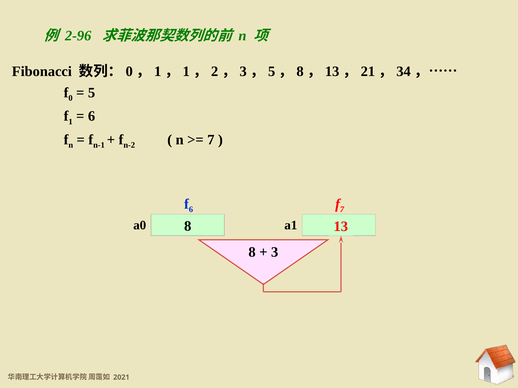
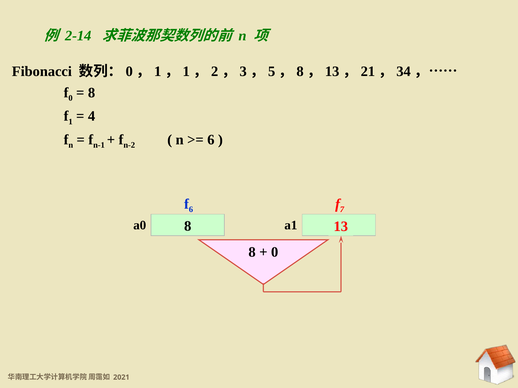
2-96: 2-96 -> 2-14 (78, 36)
5: 5 -> 8 (92, 93)
6: 6 -> 4 (92, 116)
7: 7 -> 6 (211, 140)
3: 3 -> 0 (275, 252)
